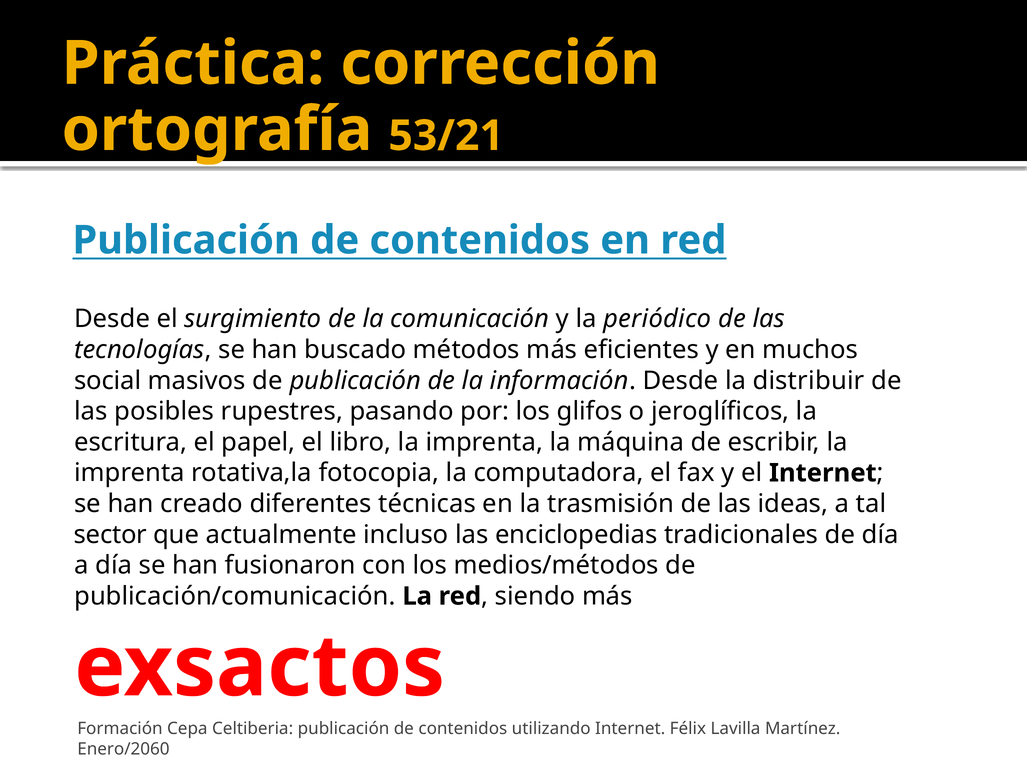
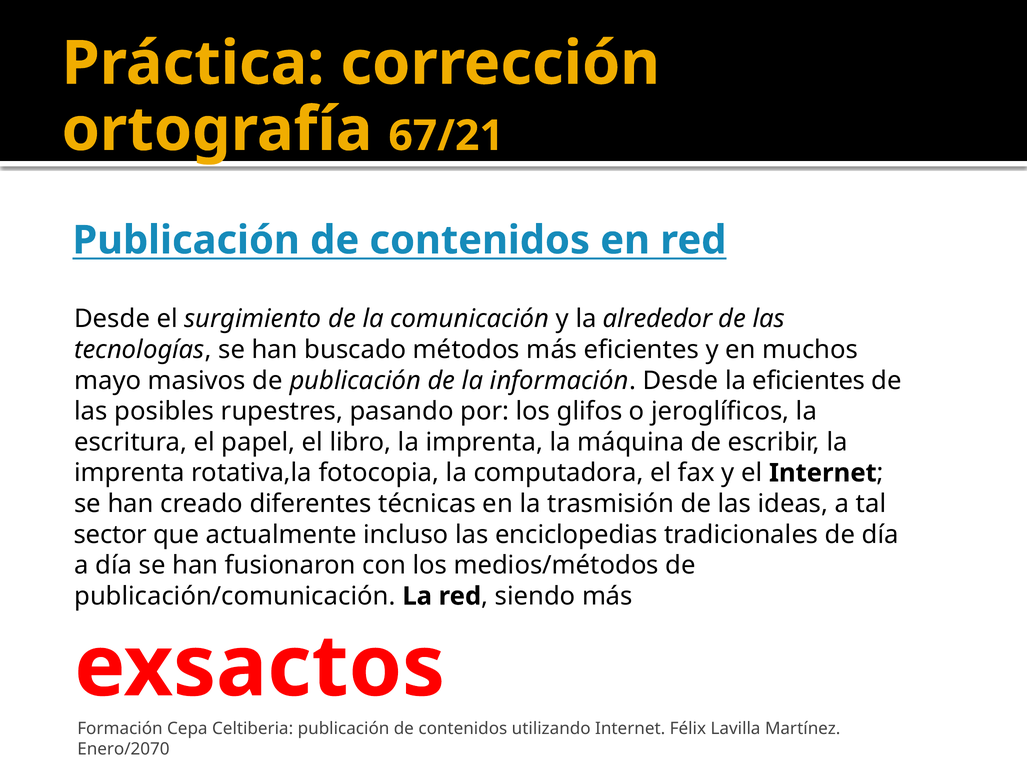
53/21: 53/21 -> 67/21 (446, 136)
periódico: periódico -> alrededor (658, 319)
social: social -> mayo (108, 381)
la distribuir: distribuir -> eficientes (809, 381)
Enero/2060: Enero/2060 -> Enero/2070 (123, 749)
